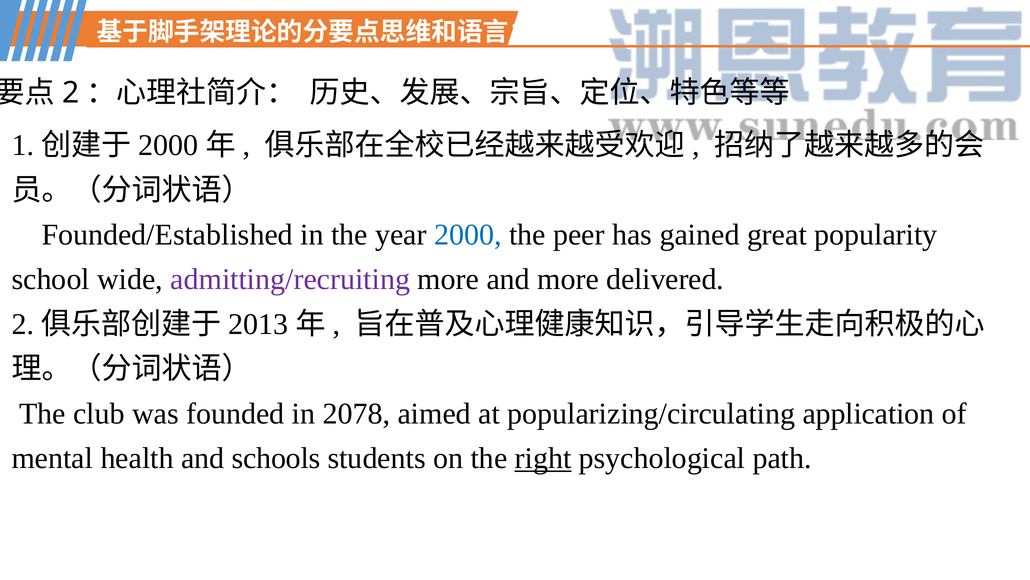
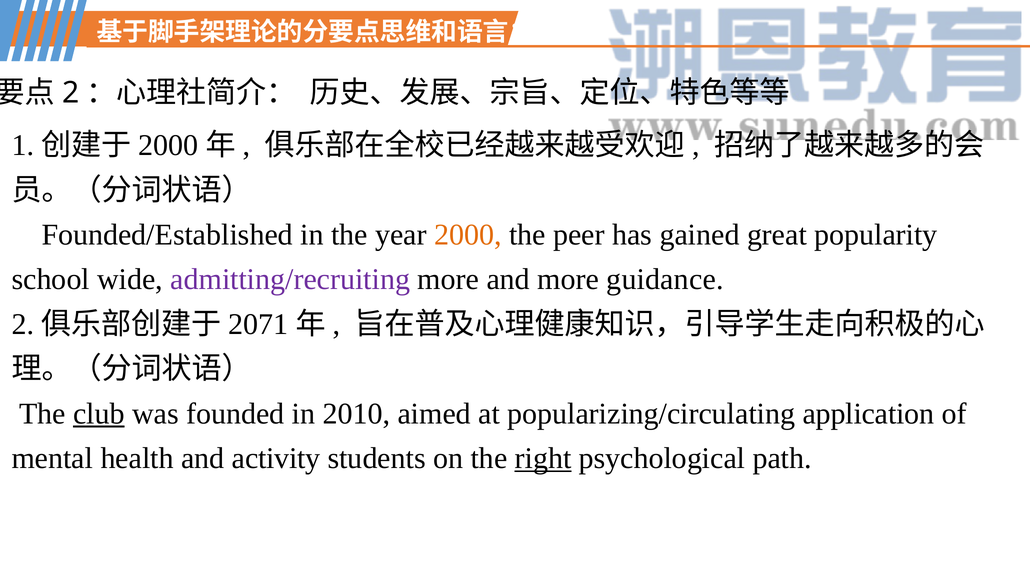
2000 colour: blue -> orange (468, 235)
delivered: delivered -> guidance (665, 279)
2013: 2013 -> 2071 (258, 324)
club underline: none -> present (99, 413)
2078: 2078 -> 2010 (356, 413)
schools: schools -> activity (276, 458)
